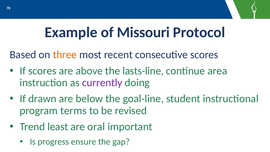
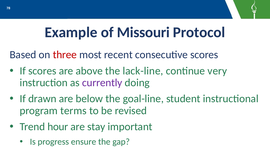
three colour: orange -> red (65, 55)
lasts-line: lasts-line -> lack-line (143, 71)
area: area -> very (217, 71)
least: least -> hour (58, 127)
oral: oral -> stay (96, 127)
